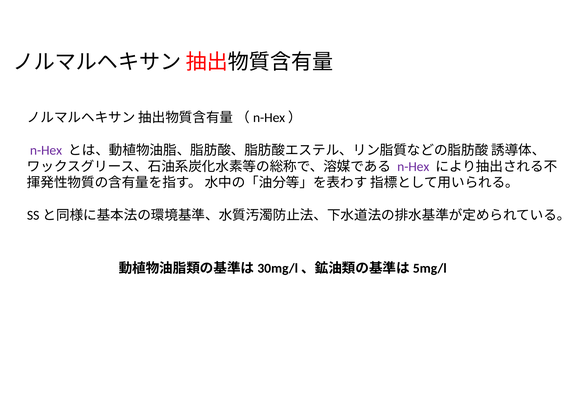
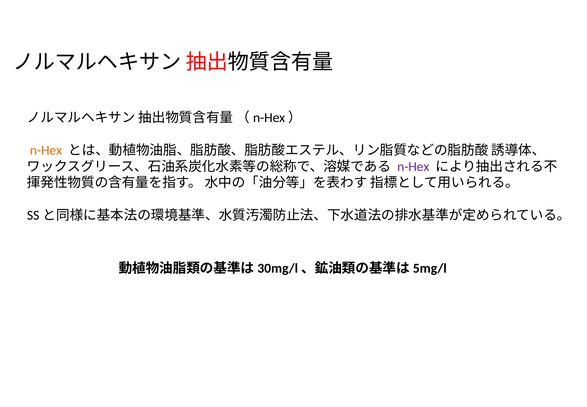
n-Hex colour: purple -> orange (46, 150)
